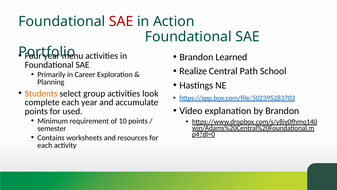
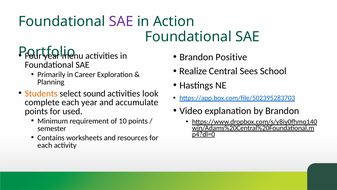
SAE colour: red -> purple (121, 22)
Learned: Learned -> Positive (231, 57)
Path: Path -> Sees (249, 71)
group: group -> sound (94, 93)
